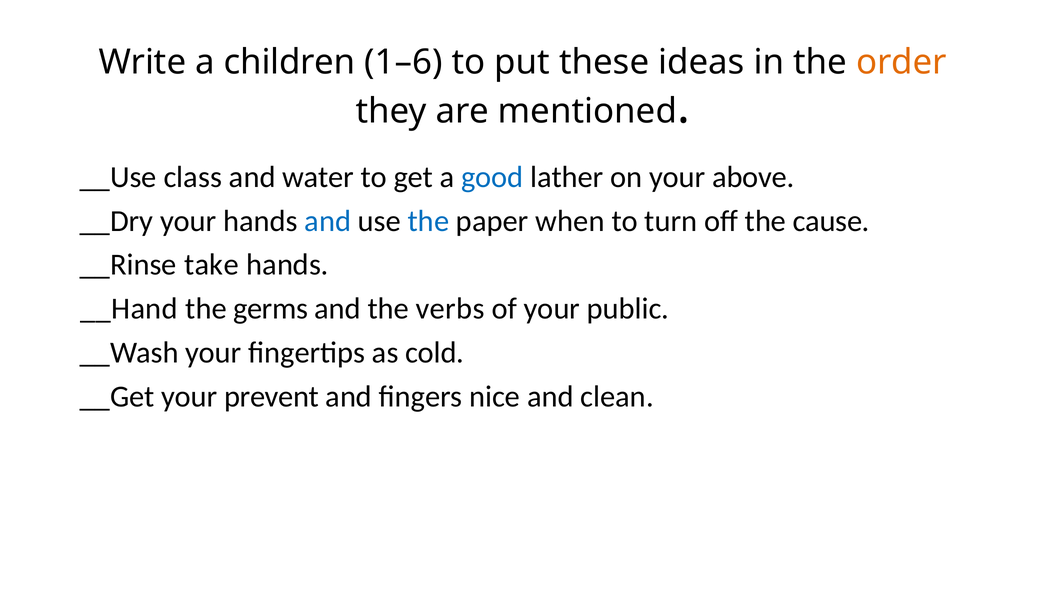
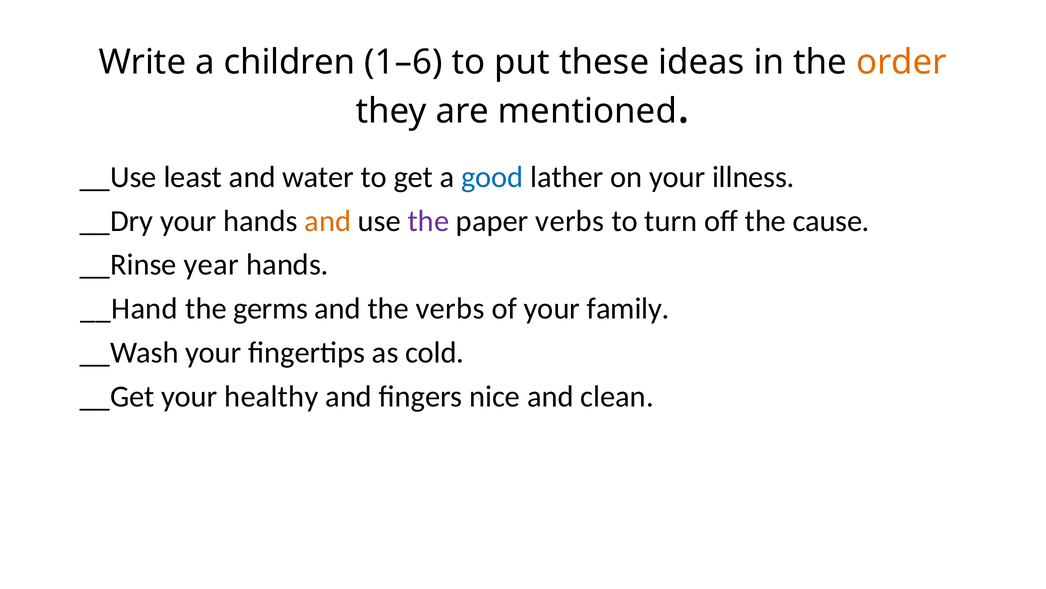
class: class -> least (193, 177)
above: above -> illness (753, 177)
and colour: blue -> orange (328, 221)
the colour: blue -> purple (428, 221)
paper when: when -> verbs (570, 221)
take: take -> year (211, 265)
public: public -> family (628, 308)
prevent: prevent -> healthy (271, 396)
